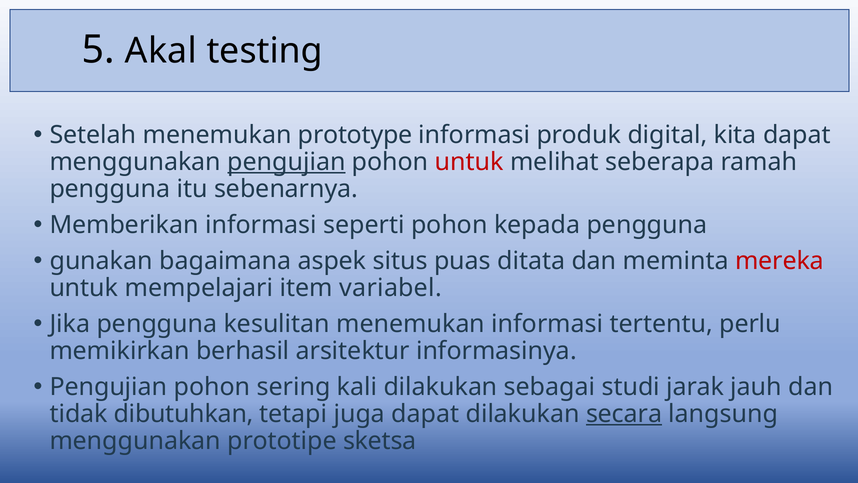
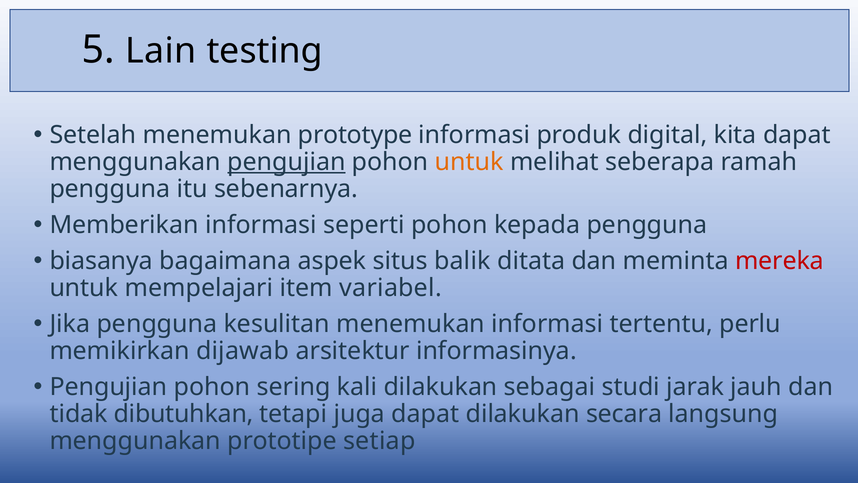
Akal: Akal -> Lain (161, 51)
untuk colour: red -> orange (469, 162)
gunakan: gunakan -> biasanya (101, 261)
puas: puas -> balik (462, 261)
berhasil: berhasil -> dijawab (243, 351)
secara underline: present -> none (624, 414)
sketsa: sketsa -> setiap (379, 441)
